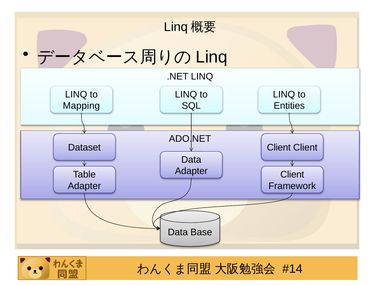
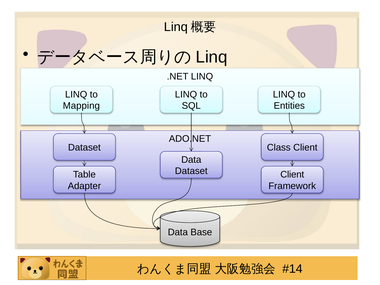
Client: Client -> Class (279, 148)
Adapter: Adapter -> Dataset (191, 171)
